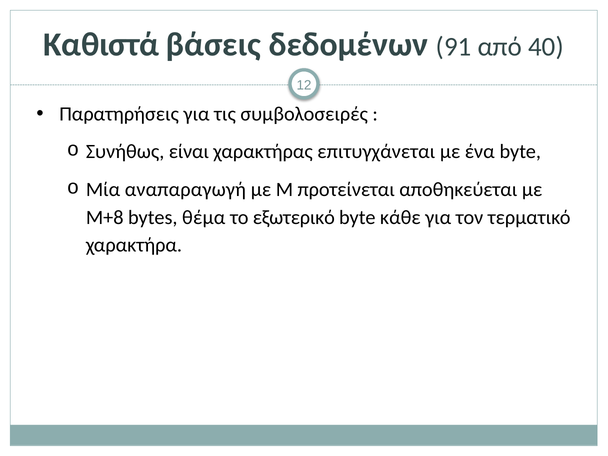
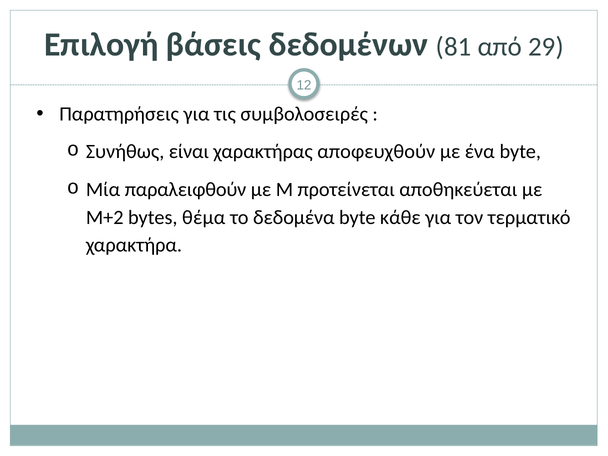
Καθιστά: Καθιστά -> Επιλογή (101, 45)
91: 91 -> 81 (454, 47)
40: 40 -> 29 (546, 47)
επιτυγχάνεται: επιτυγχάνεται -> αποφευχθούν (376, 152)
αναπαραγωγή: αναπαραγωγή -> παραλειφθούν (186, 190)
Μ+8: Μ+8 -> Μ+2 (105, 217)
εξωτερικό: εξωτερικό -> δεδομένα (294, 217)
